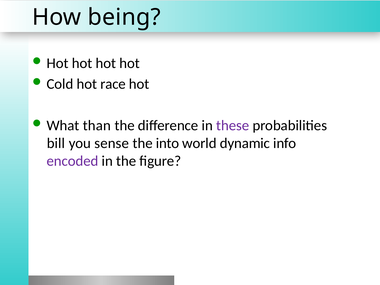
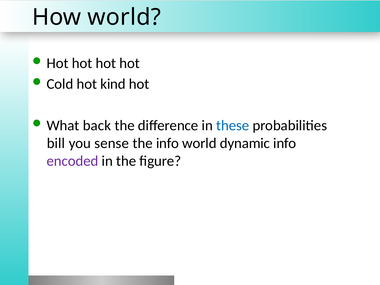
How being: being -> world (124, 17)
race: race -> kind (113, 84)
than: than -> back (97, 125)
these colour: purple -> blue (233, 125)
the into: into -> info (168, 143)
